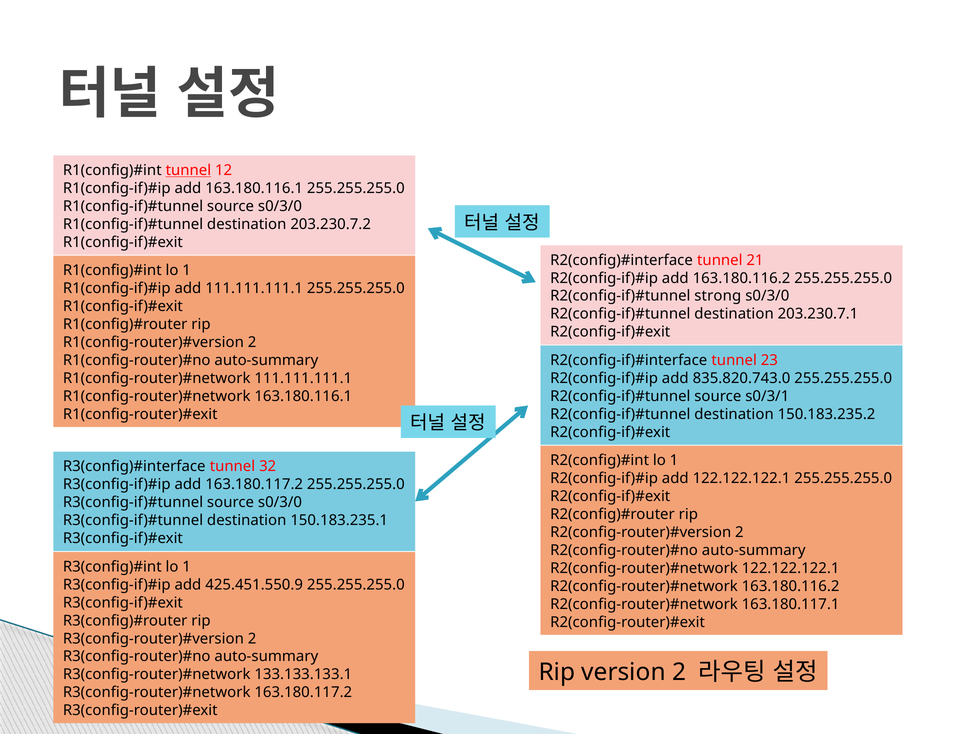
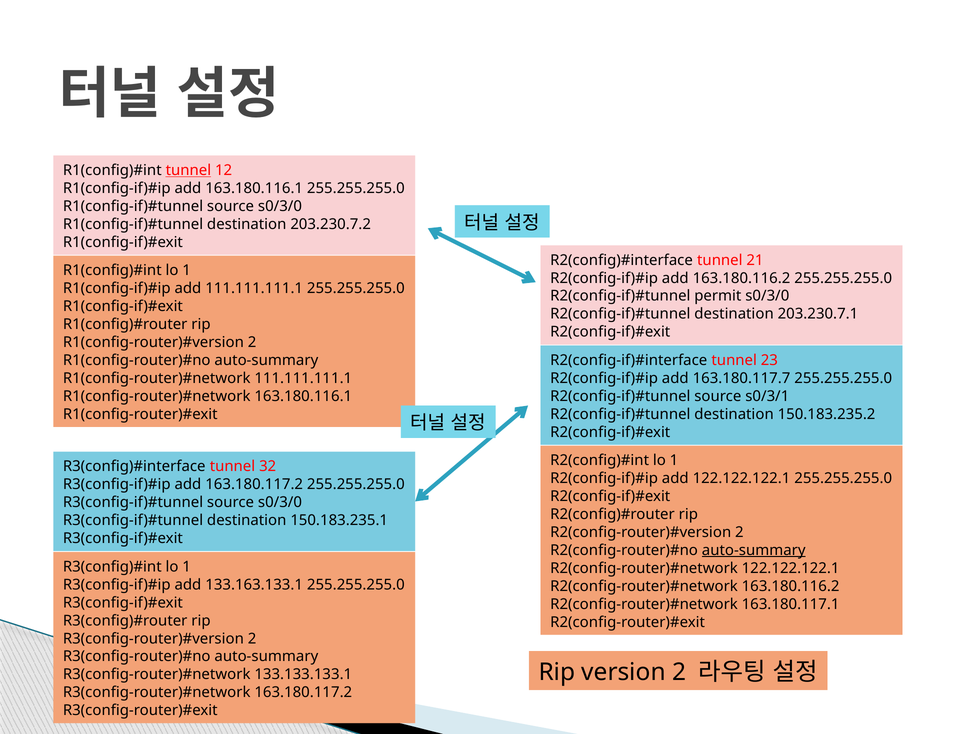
strong: strong -> permit (718, 296)
835.820.743.0: 835.820.743.0 -> 163.180.117.7 (741, 378)
auto-summary underline: none -> present (754, 550)
425.451.550.9: 425.451.550.9 -> 133.163.133.1 (254, 585)
